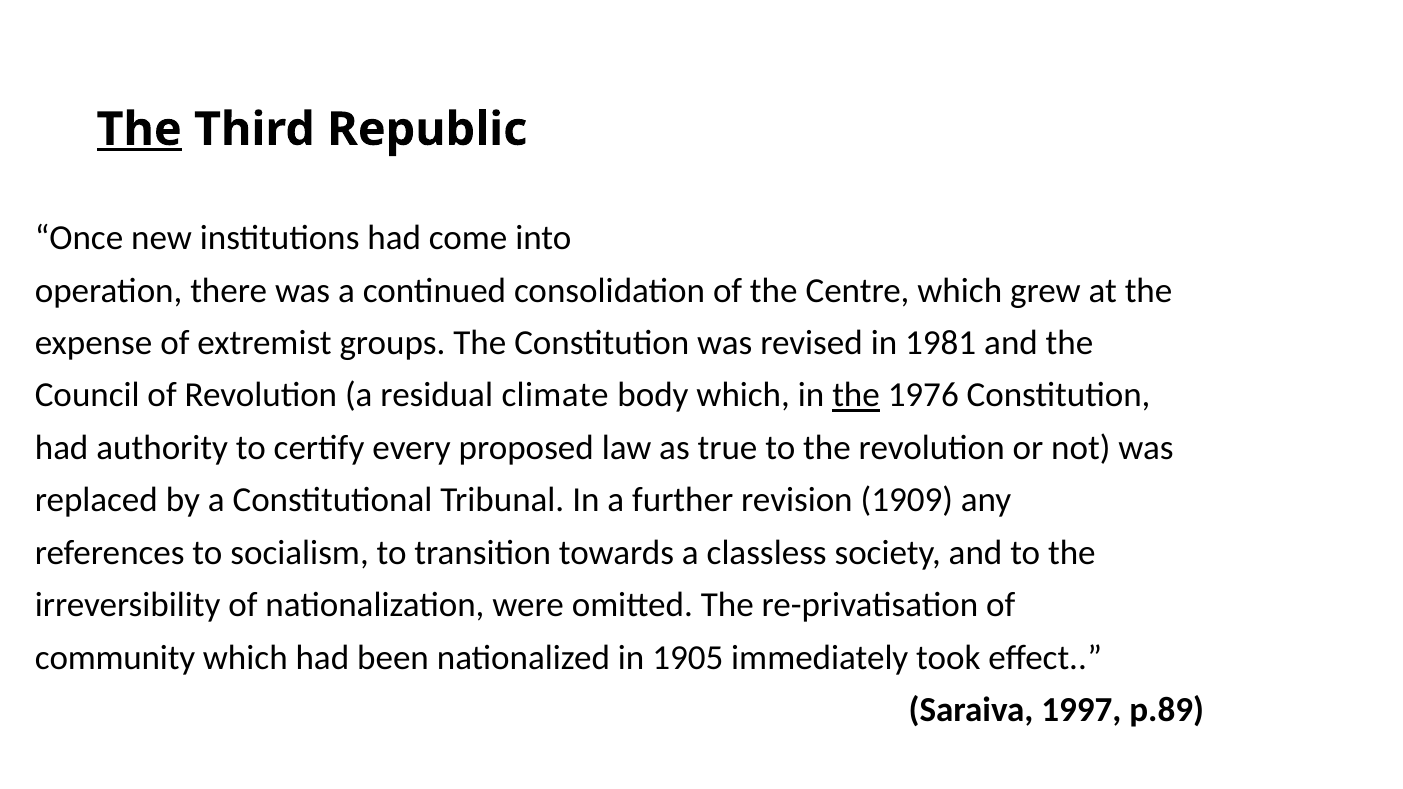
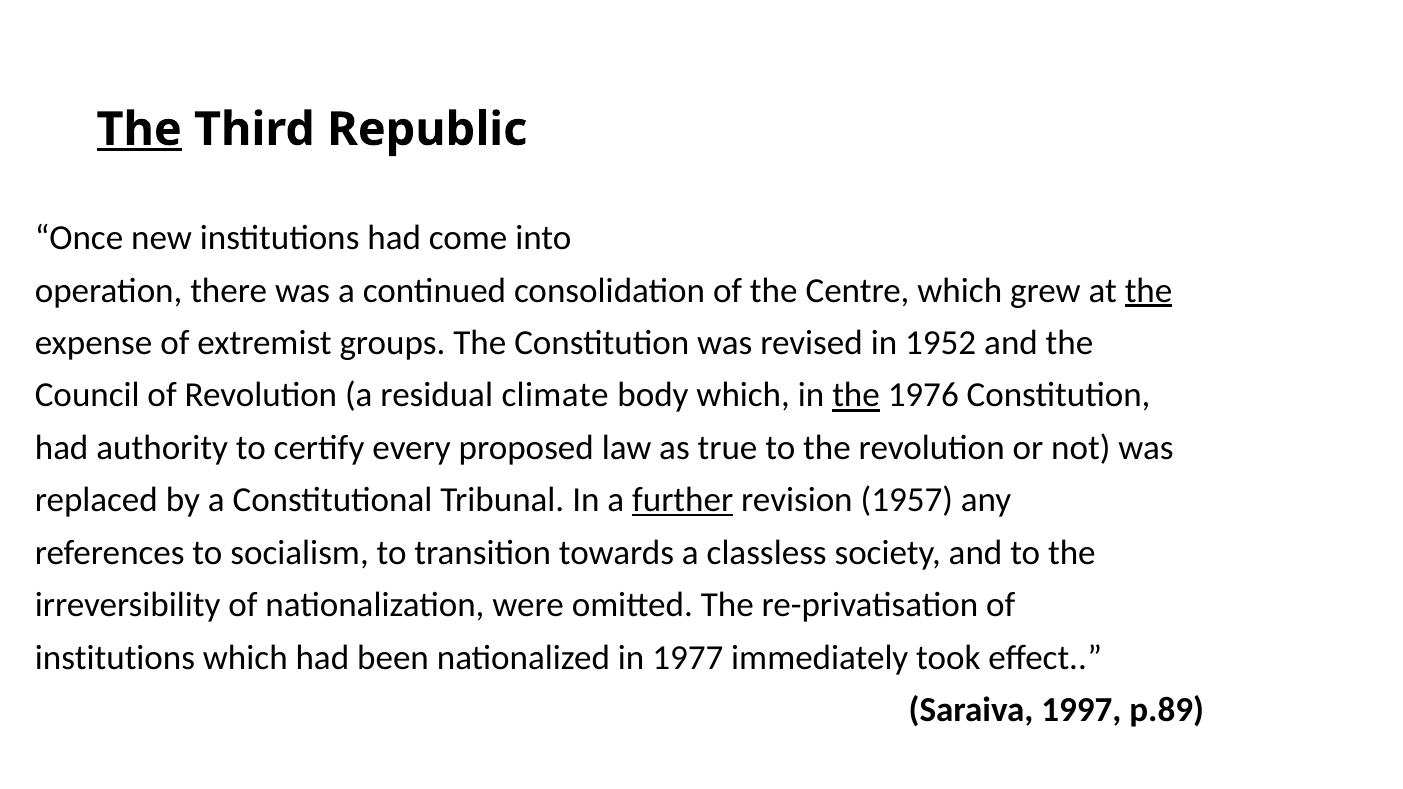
the underline: none -> present (1149, 291)
1981: 1981 -> 1952 (941, 343)
further underline: none -> present (683, 500)
1909: 1909 -> 1957 (907, 500)
community: community -> institutions (115, 658)
1905: 1905 -> 1977 (688, 658)
